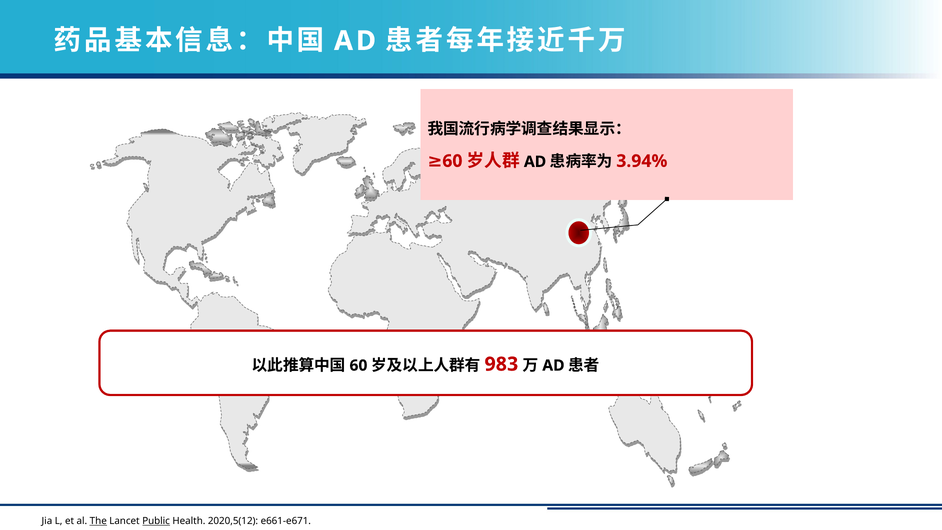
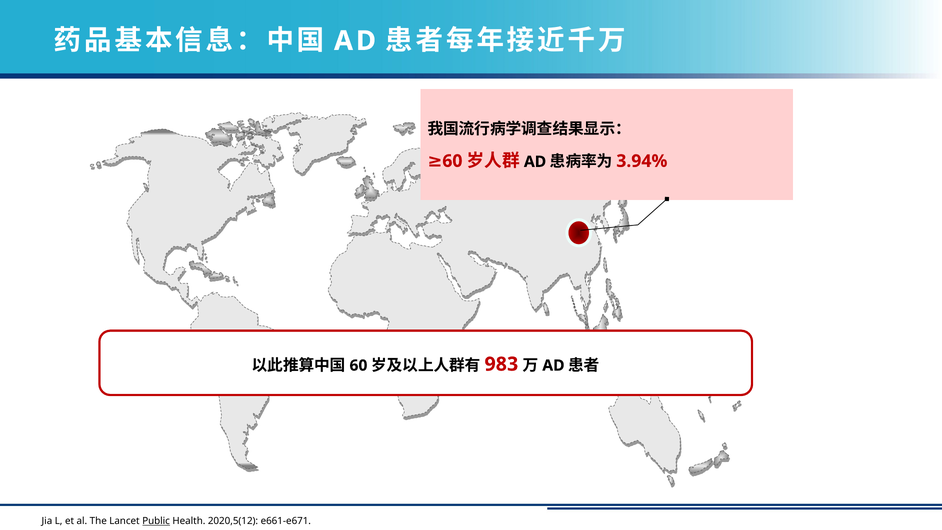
The underline: present -> none (98, 521)
